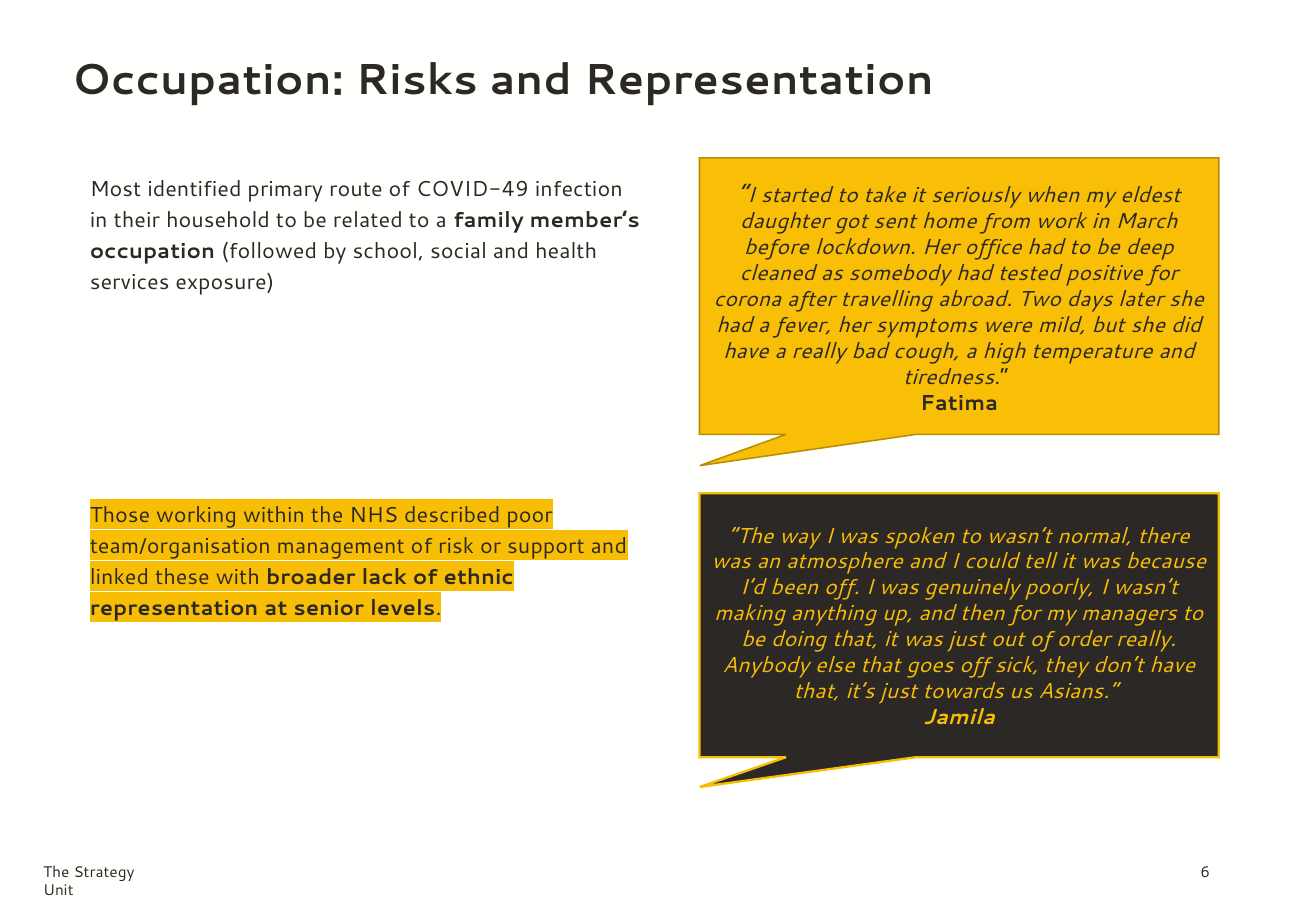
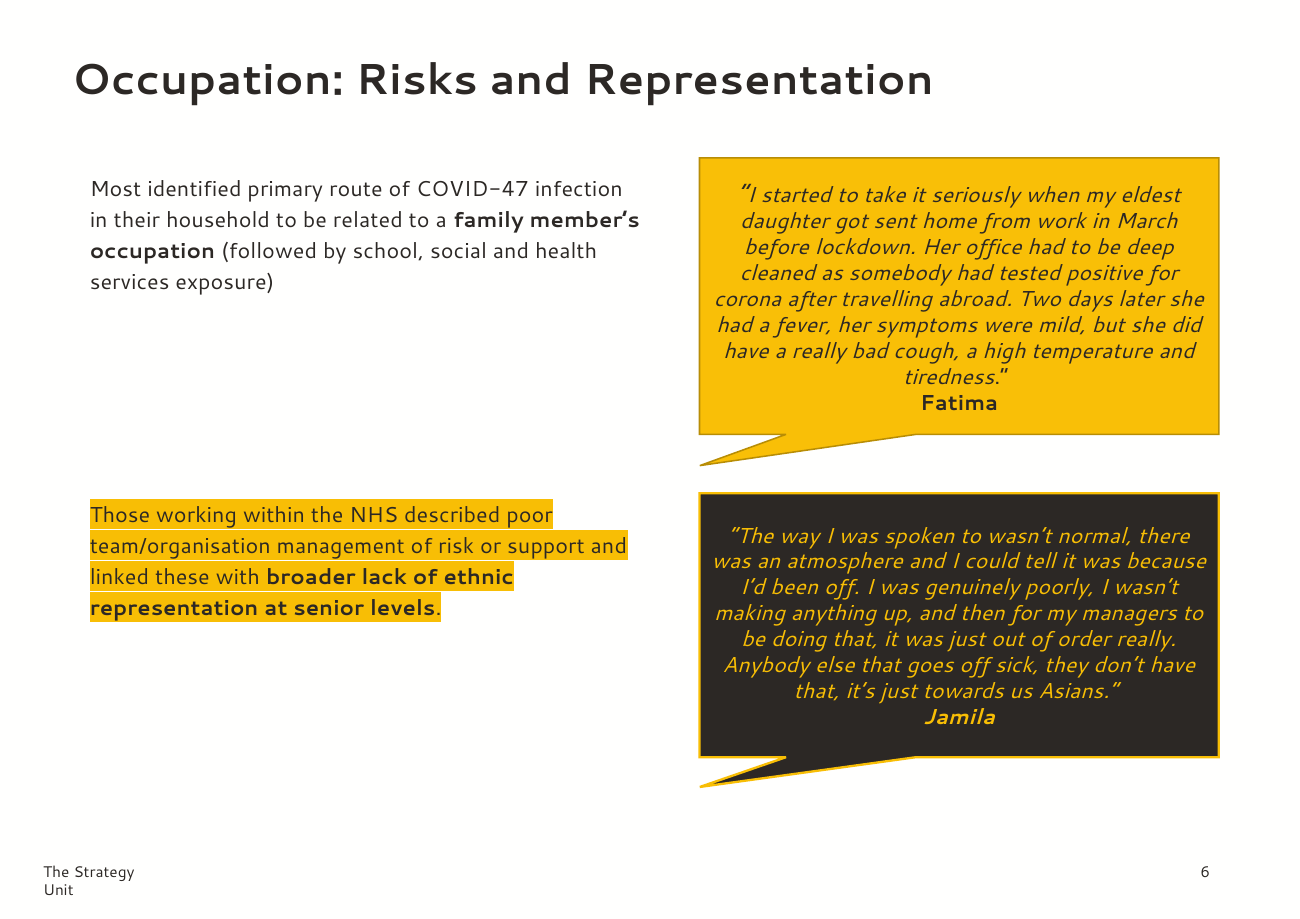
COVID-49: COVID-49 -> COVID-47 (472, 189)
